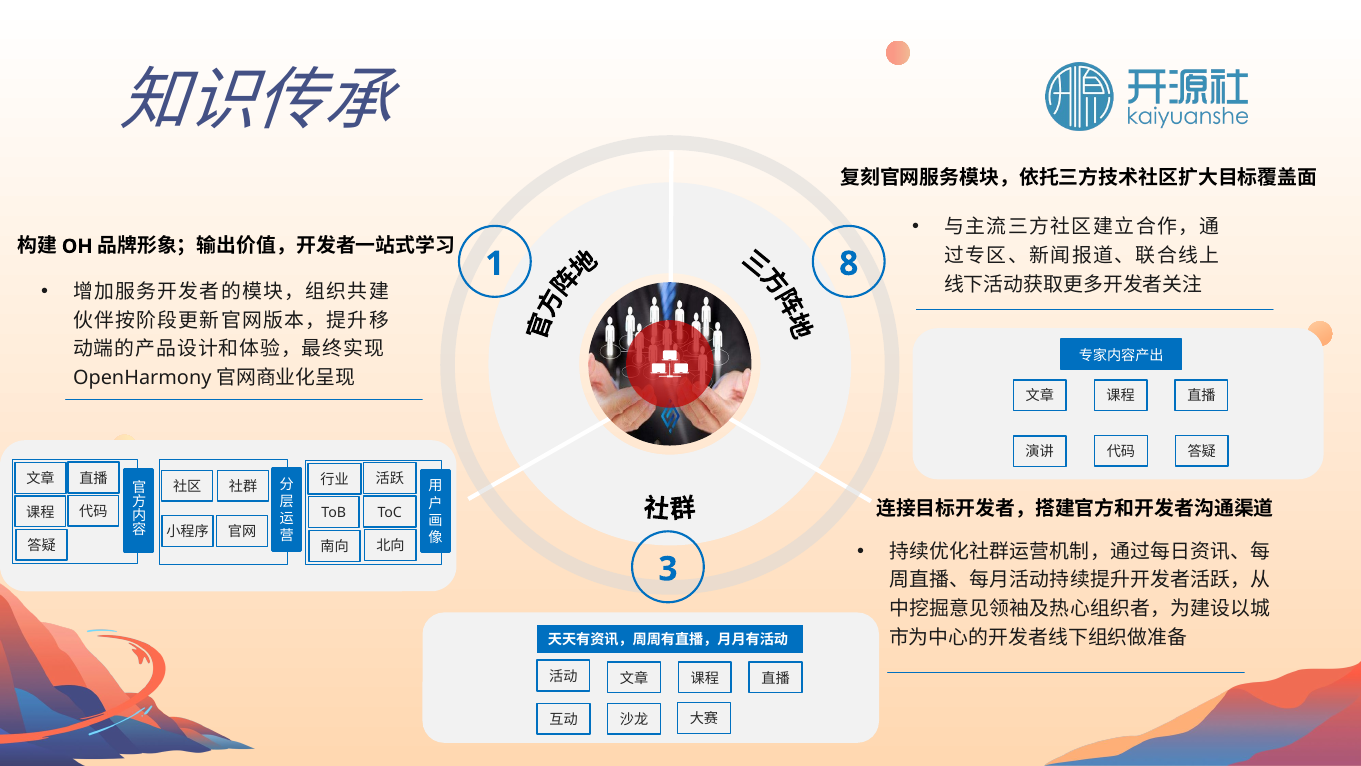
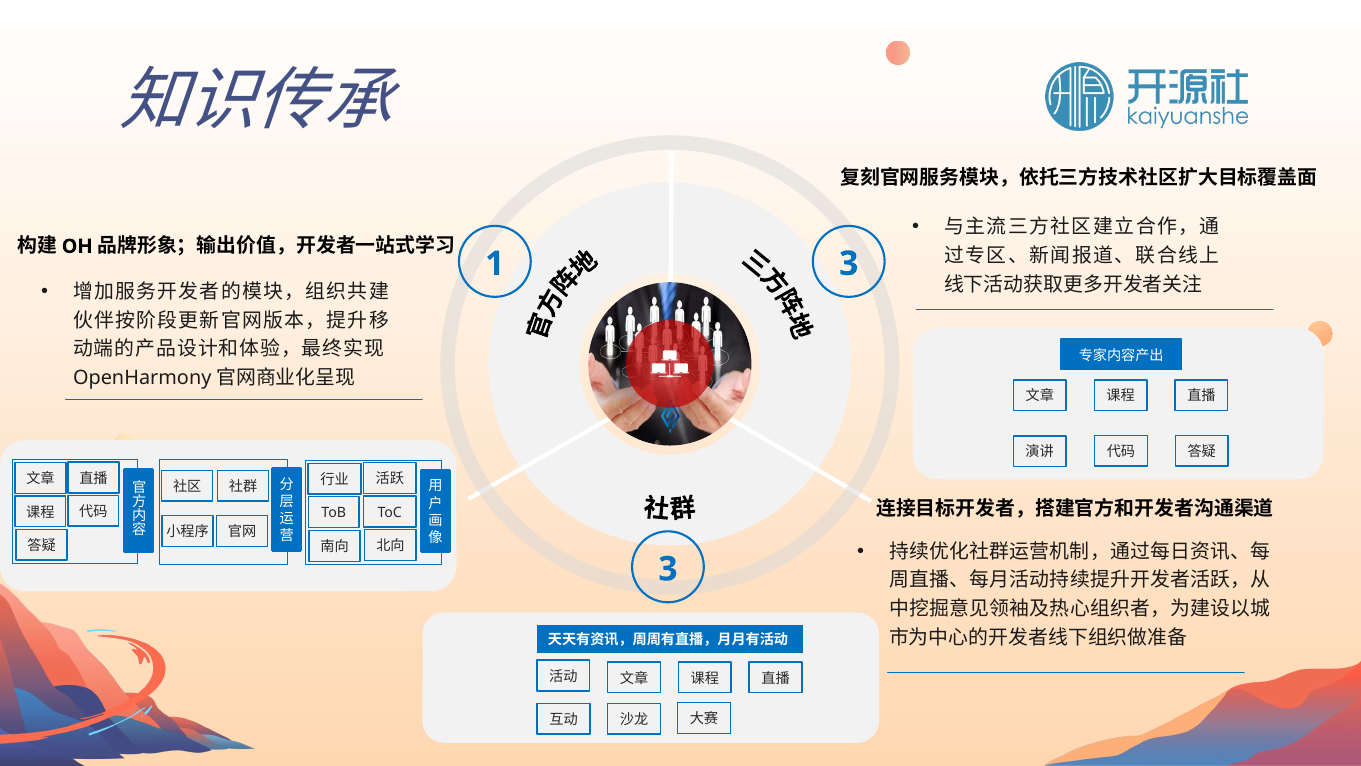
1 8: 8 -> 3 (849, 264)
